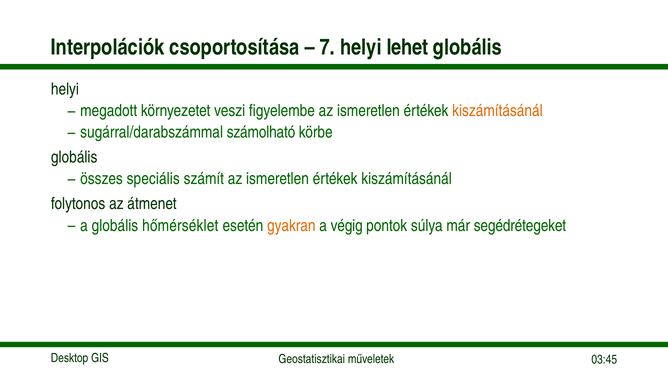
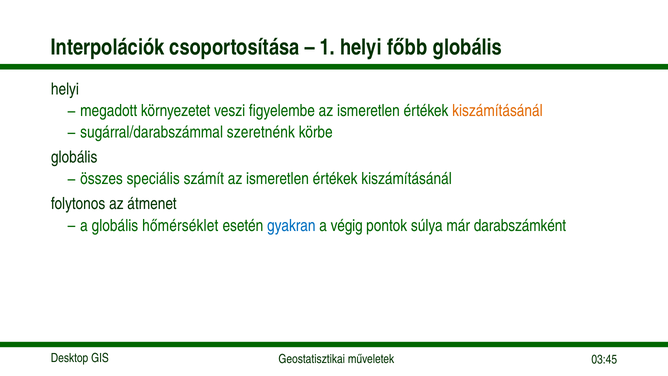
7: 7 -> 1 (327, 47)
lehet: lehet -> főbb (407, 47)
számolható: számolható -> szeretnénk (261, 132)
gyakran colour: orange -> blue (291, 225)
segédrétegeket: segédrétegeket -> darabszámként (520, 225)
